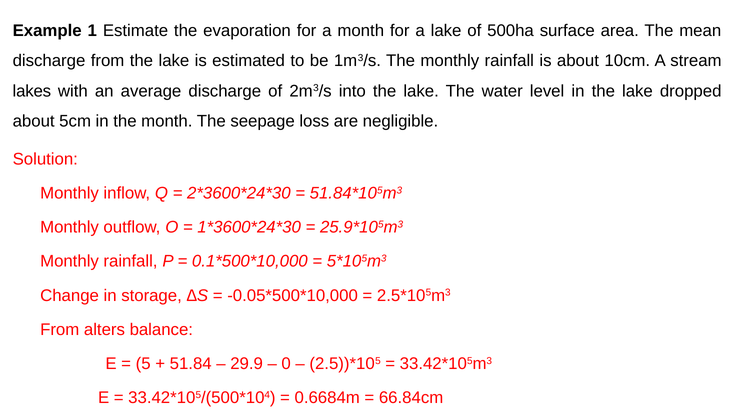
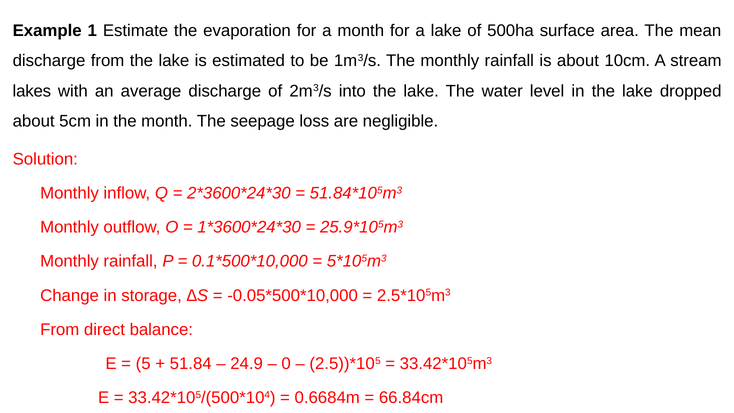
alters: alters -> direct (104, 329)
29.9: 29.9 -> 24.9 (247, 364)
